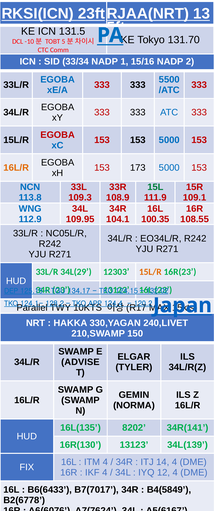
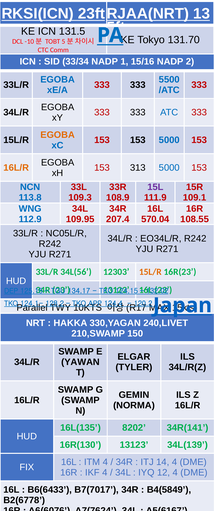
EGOBA colour: red -> orange (58, 135)
173: 173 -> 313 (138, 168)
15L colour: green -> purple (155, 187)
104.1: 104.1 -> 207.4 (118, 220)
100.35: 100.35 -> 570.04 (155, 220)
34L(29: 34L(29 -> 34L(56 (76, 272)
ADVISE: ADVISE -> YAWAN (80, 363)
